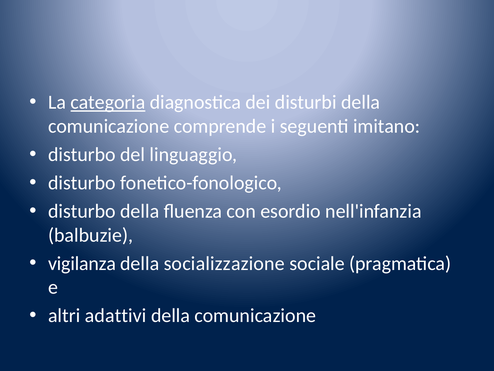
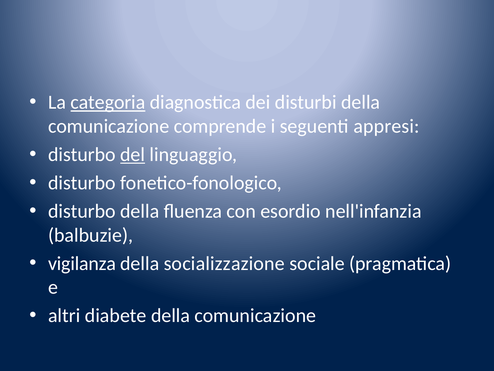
imitano: imitano -> appresi (386, 126)
del underline: none -> present (133, 154)
adattivi: adattivi -> diabete (116, 315)
